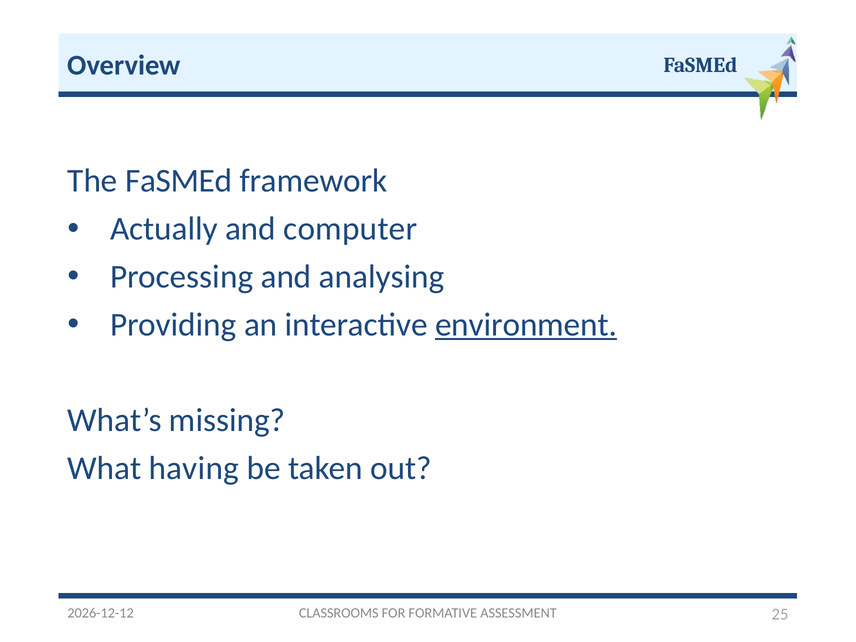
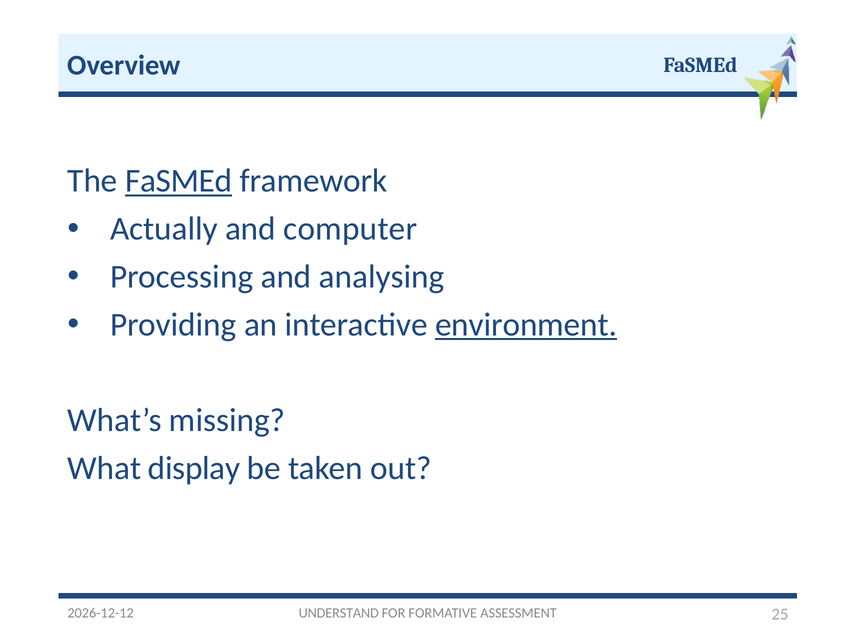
FaSMEd underline: none -> present (179, 181)
having: having -> display (194, 468)
CLASSROOMS: CLASSROOMS -> UNDERSTAND (339, 613)
